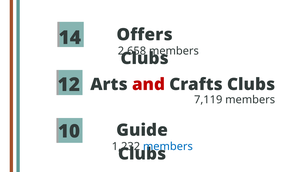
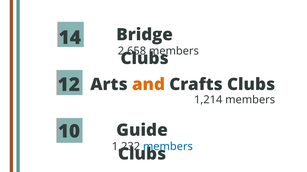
Offers: Offers -> Bridge (145, 35)
and colour: red -> orange (149, 85)
7,119: 7,119 -> 1,214 (208, 100)
